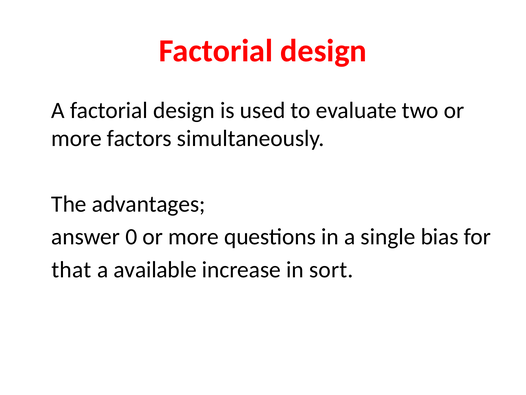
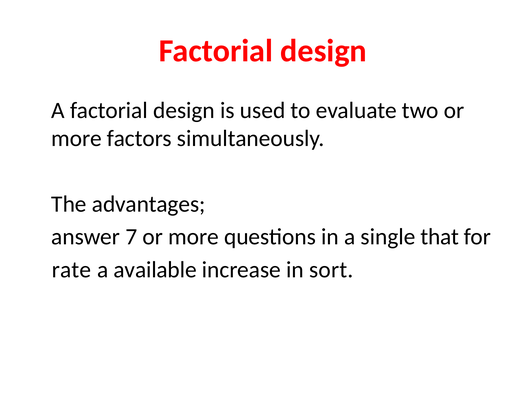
0: 0 -> 7 (131, 237)
bias: bias -> that (440, 237)
that: that -> rate (71, 269)
